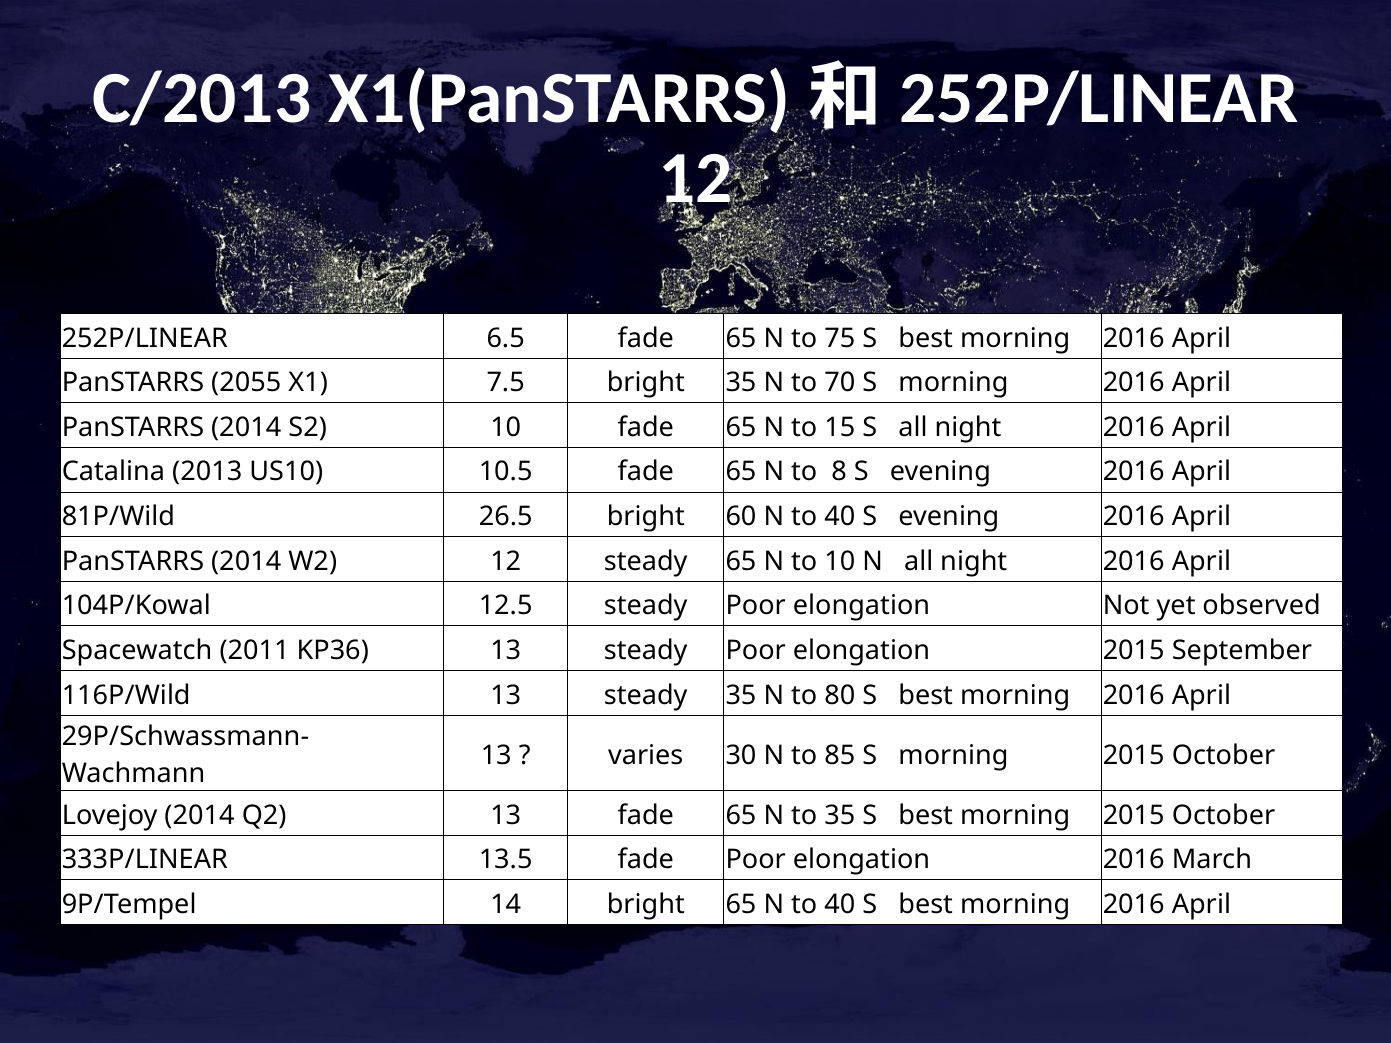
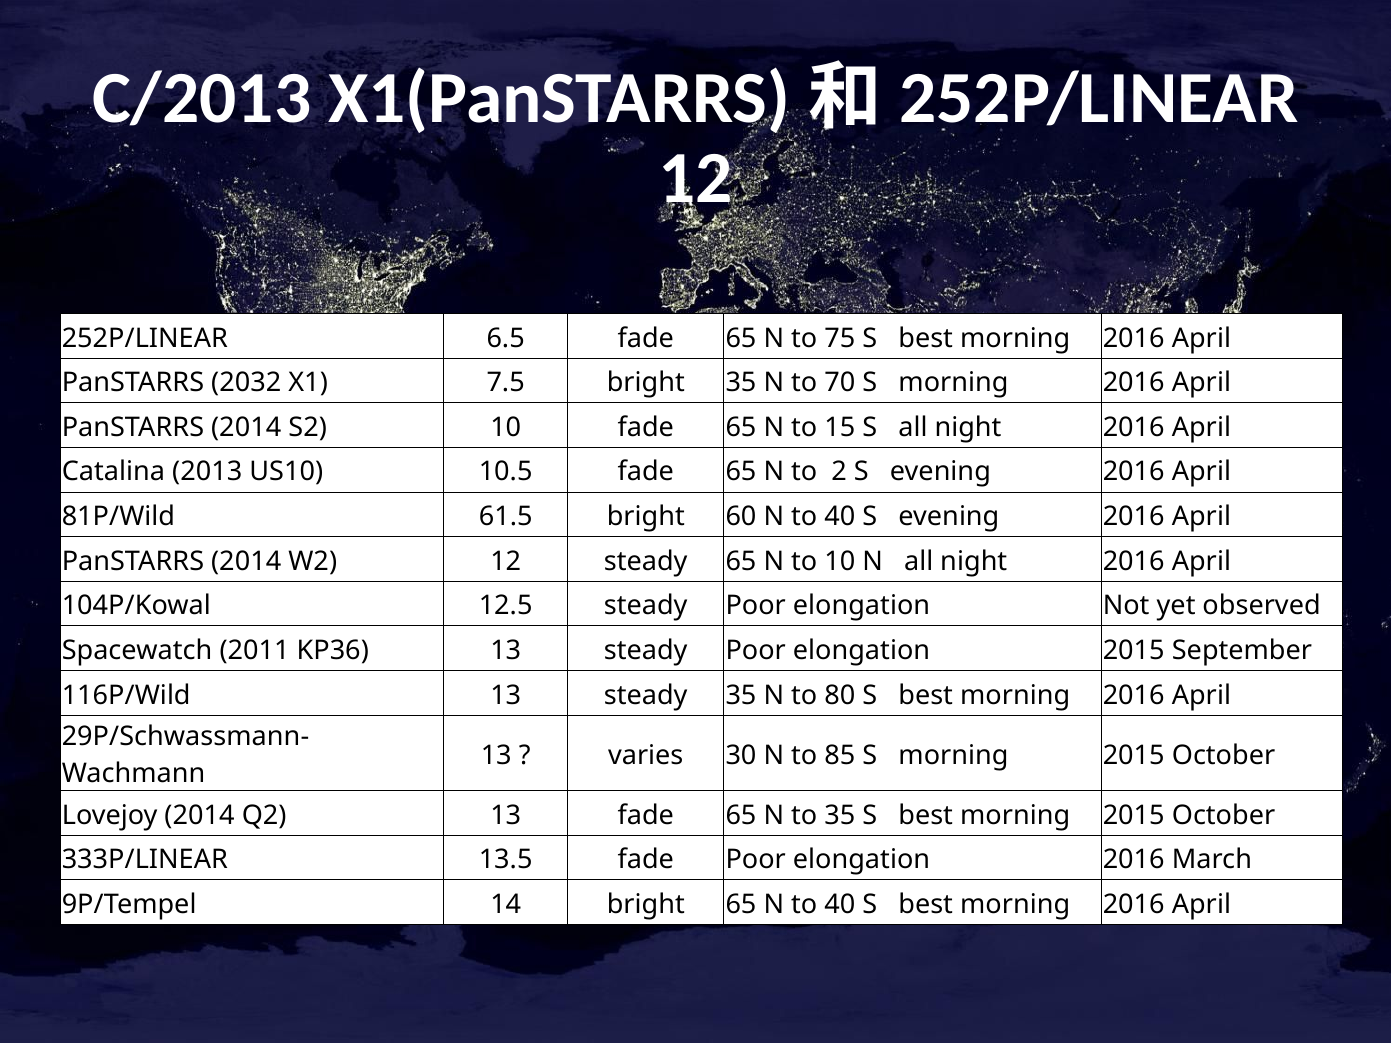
2055: 2055 -> 2032 (246, 383)
8: 8 -> 2 (839, 472)
26.5: 26.5 -> 61.5 (506, 517)
